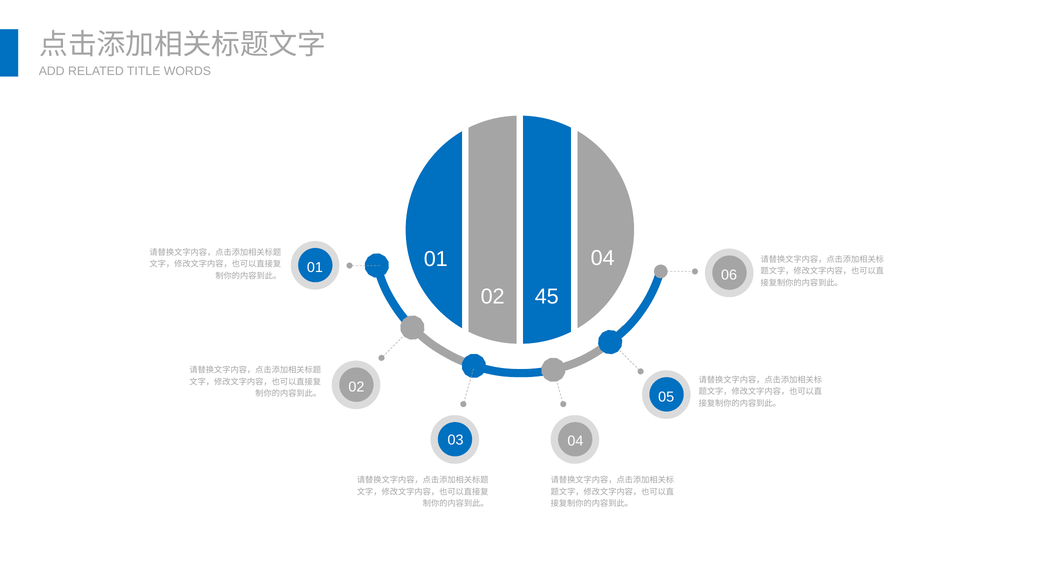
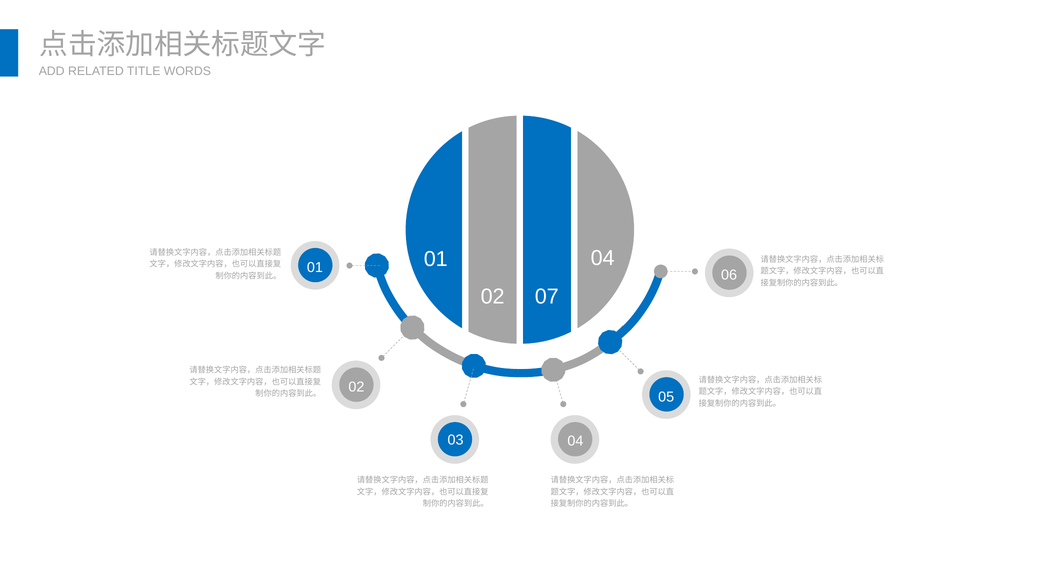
45: 45 -> 07 (547, 297)
